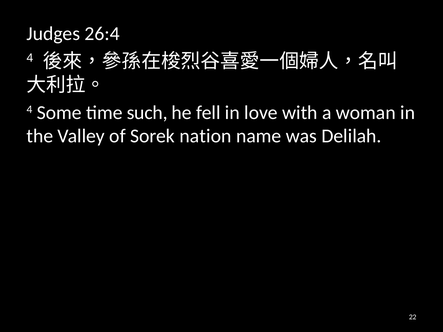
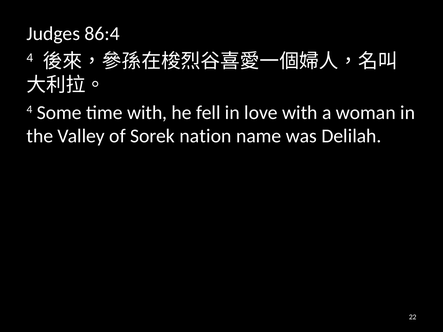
26:4: 26:4 -> 86:4 (102, 34)
time such: such -> with (147, 113)
